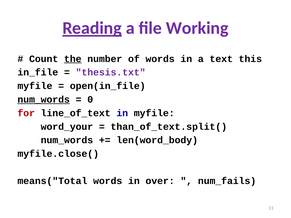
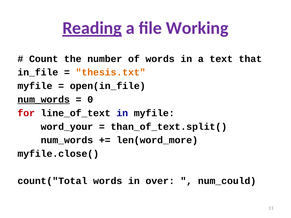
the underline: present -> none (73, 59)
this: this -> that (250, 59)
thesis.txt colour: purple -> orange (111, 72)
len(word_body: len(word_body -> len(word_more (157, 140)
means("Total: means("Total -> count("Total (52, 181)
num_fails: num_fails -> num_could (227, 181)
